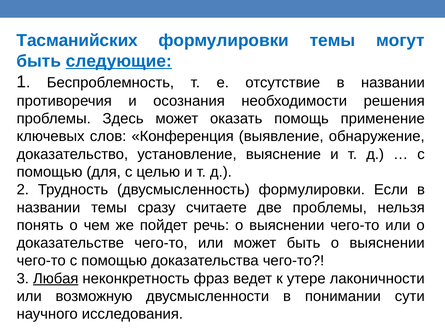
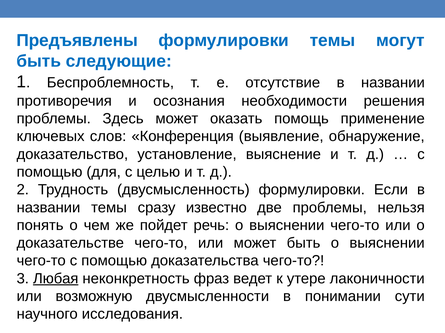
Тасманийских: Тасманийских -> Предъявлены (77, 40)
следующие underline: present -> none (119, 61)
считаете: считаете -> известно (216, 208)
